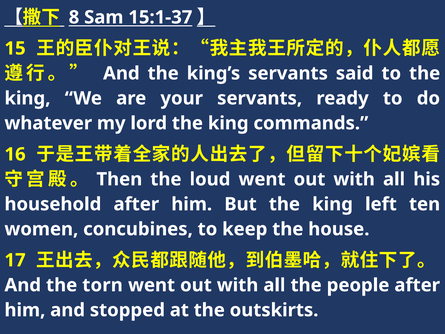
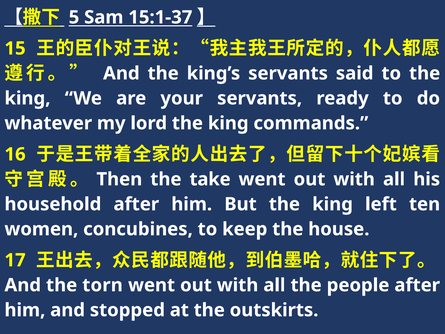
8: 8 -> 5 (74, 17)
loud: loud -> take (210, 179)
